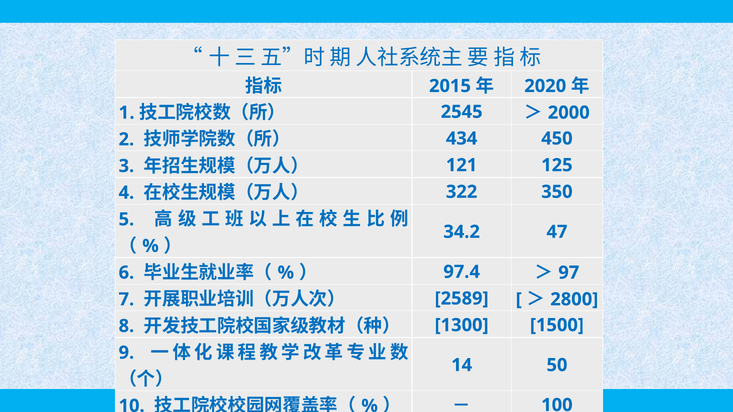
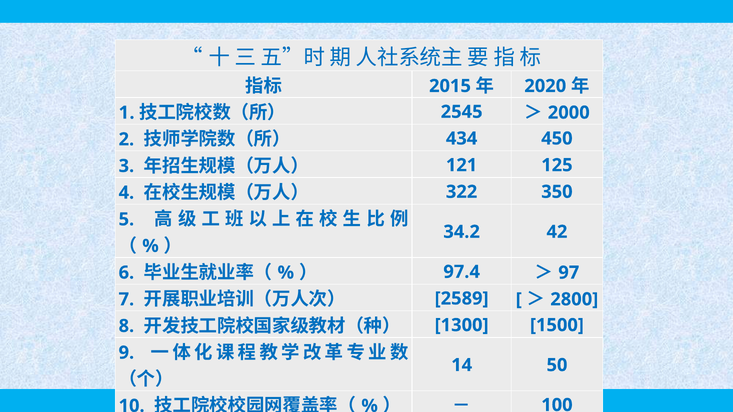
47: 47 -> 42 (557, 232)
